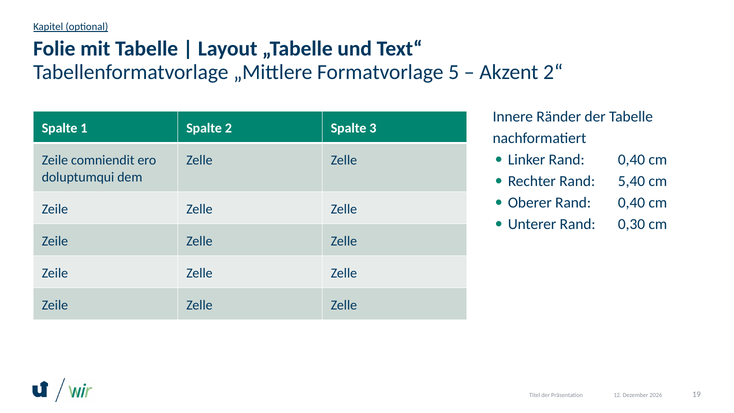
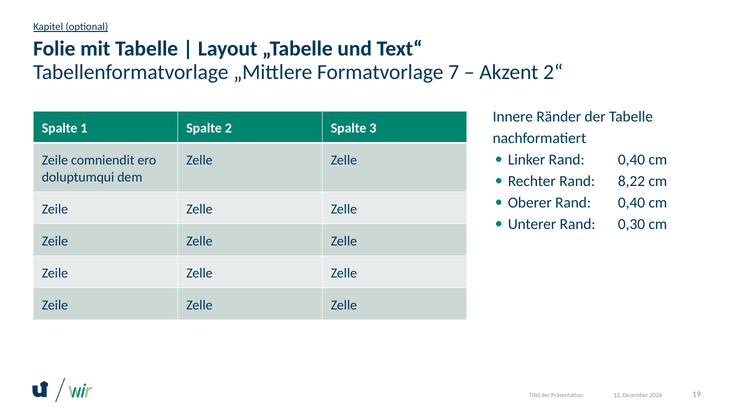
5: 5 -> 7 (454, 72)
5,40: 5,40 -> 8,22 (631, 181)
